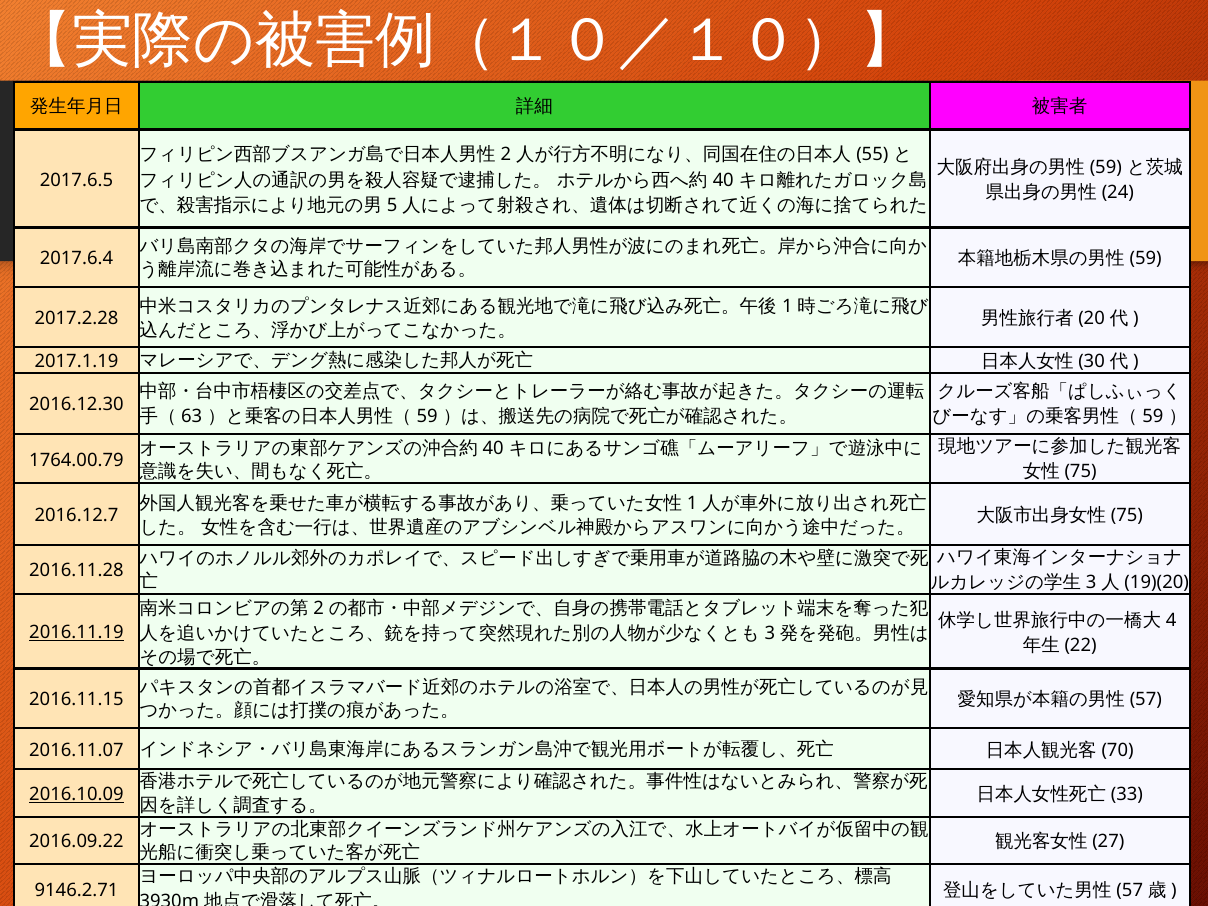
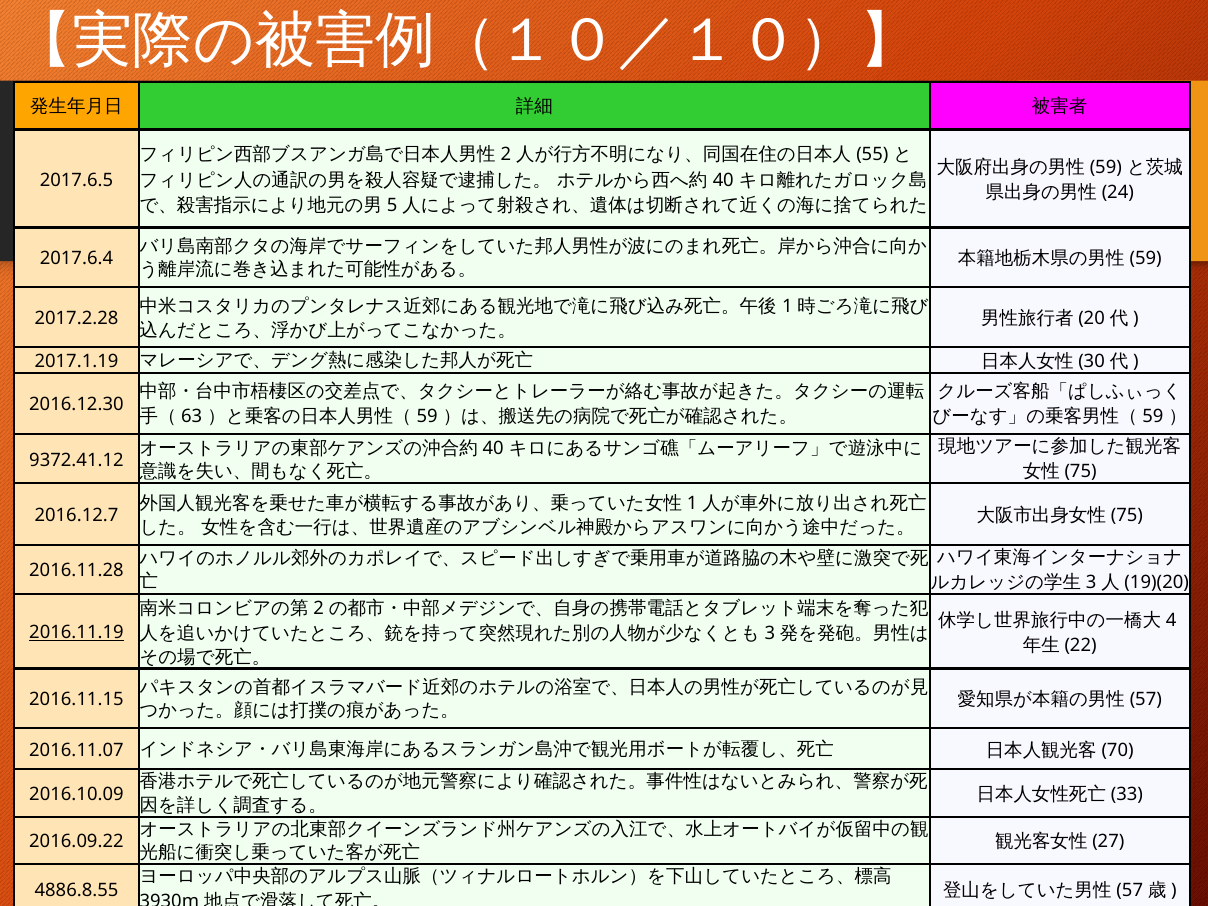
1764.00.79: 1764.00.79 -> 9372.41.12 (76, 460)
2016.10.09 underline: present -> none (76, 794)
9146.2.71: 9146.2.71 -> 4886.8.55 (77, 890)
